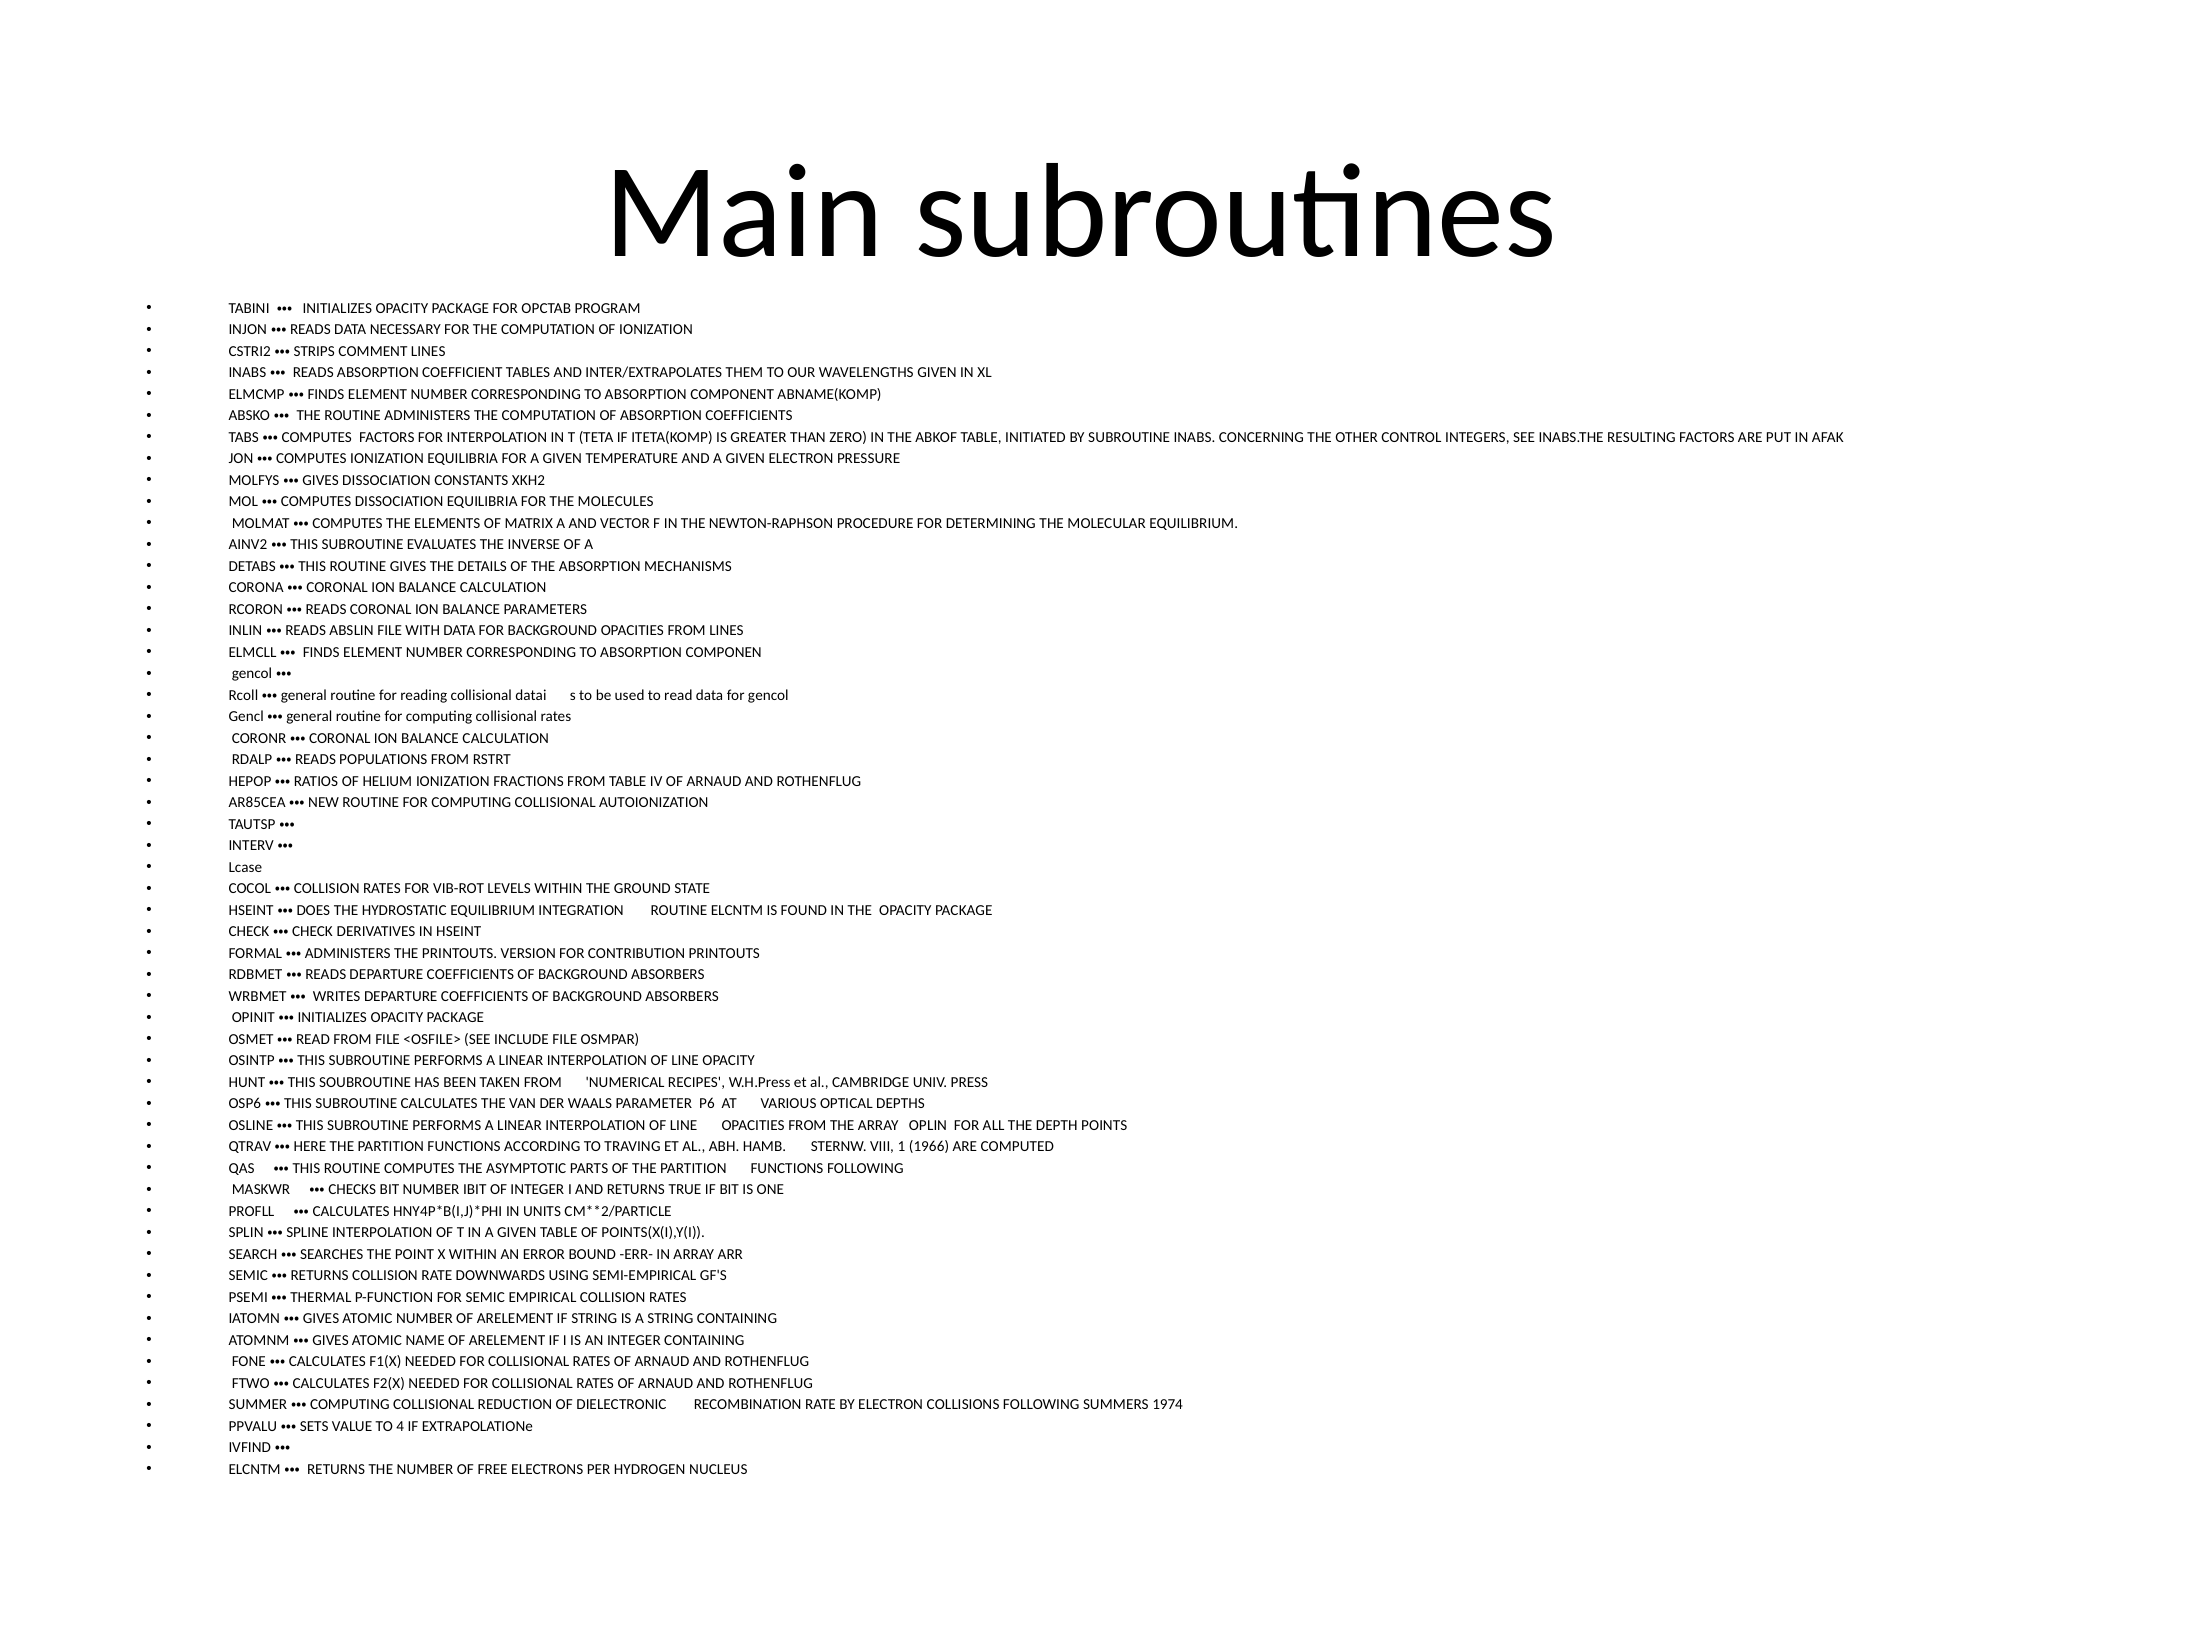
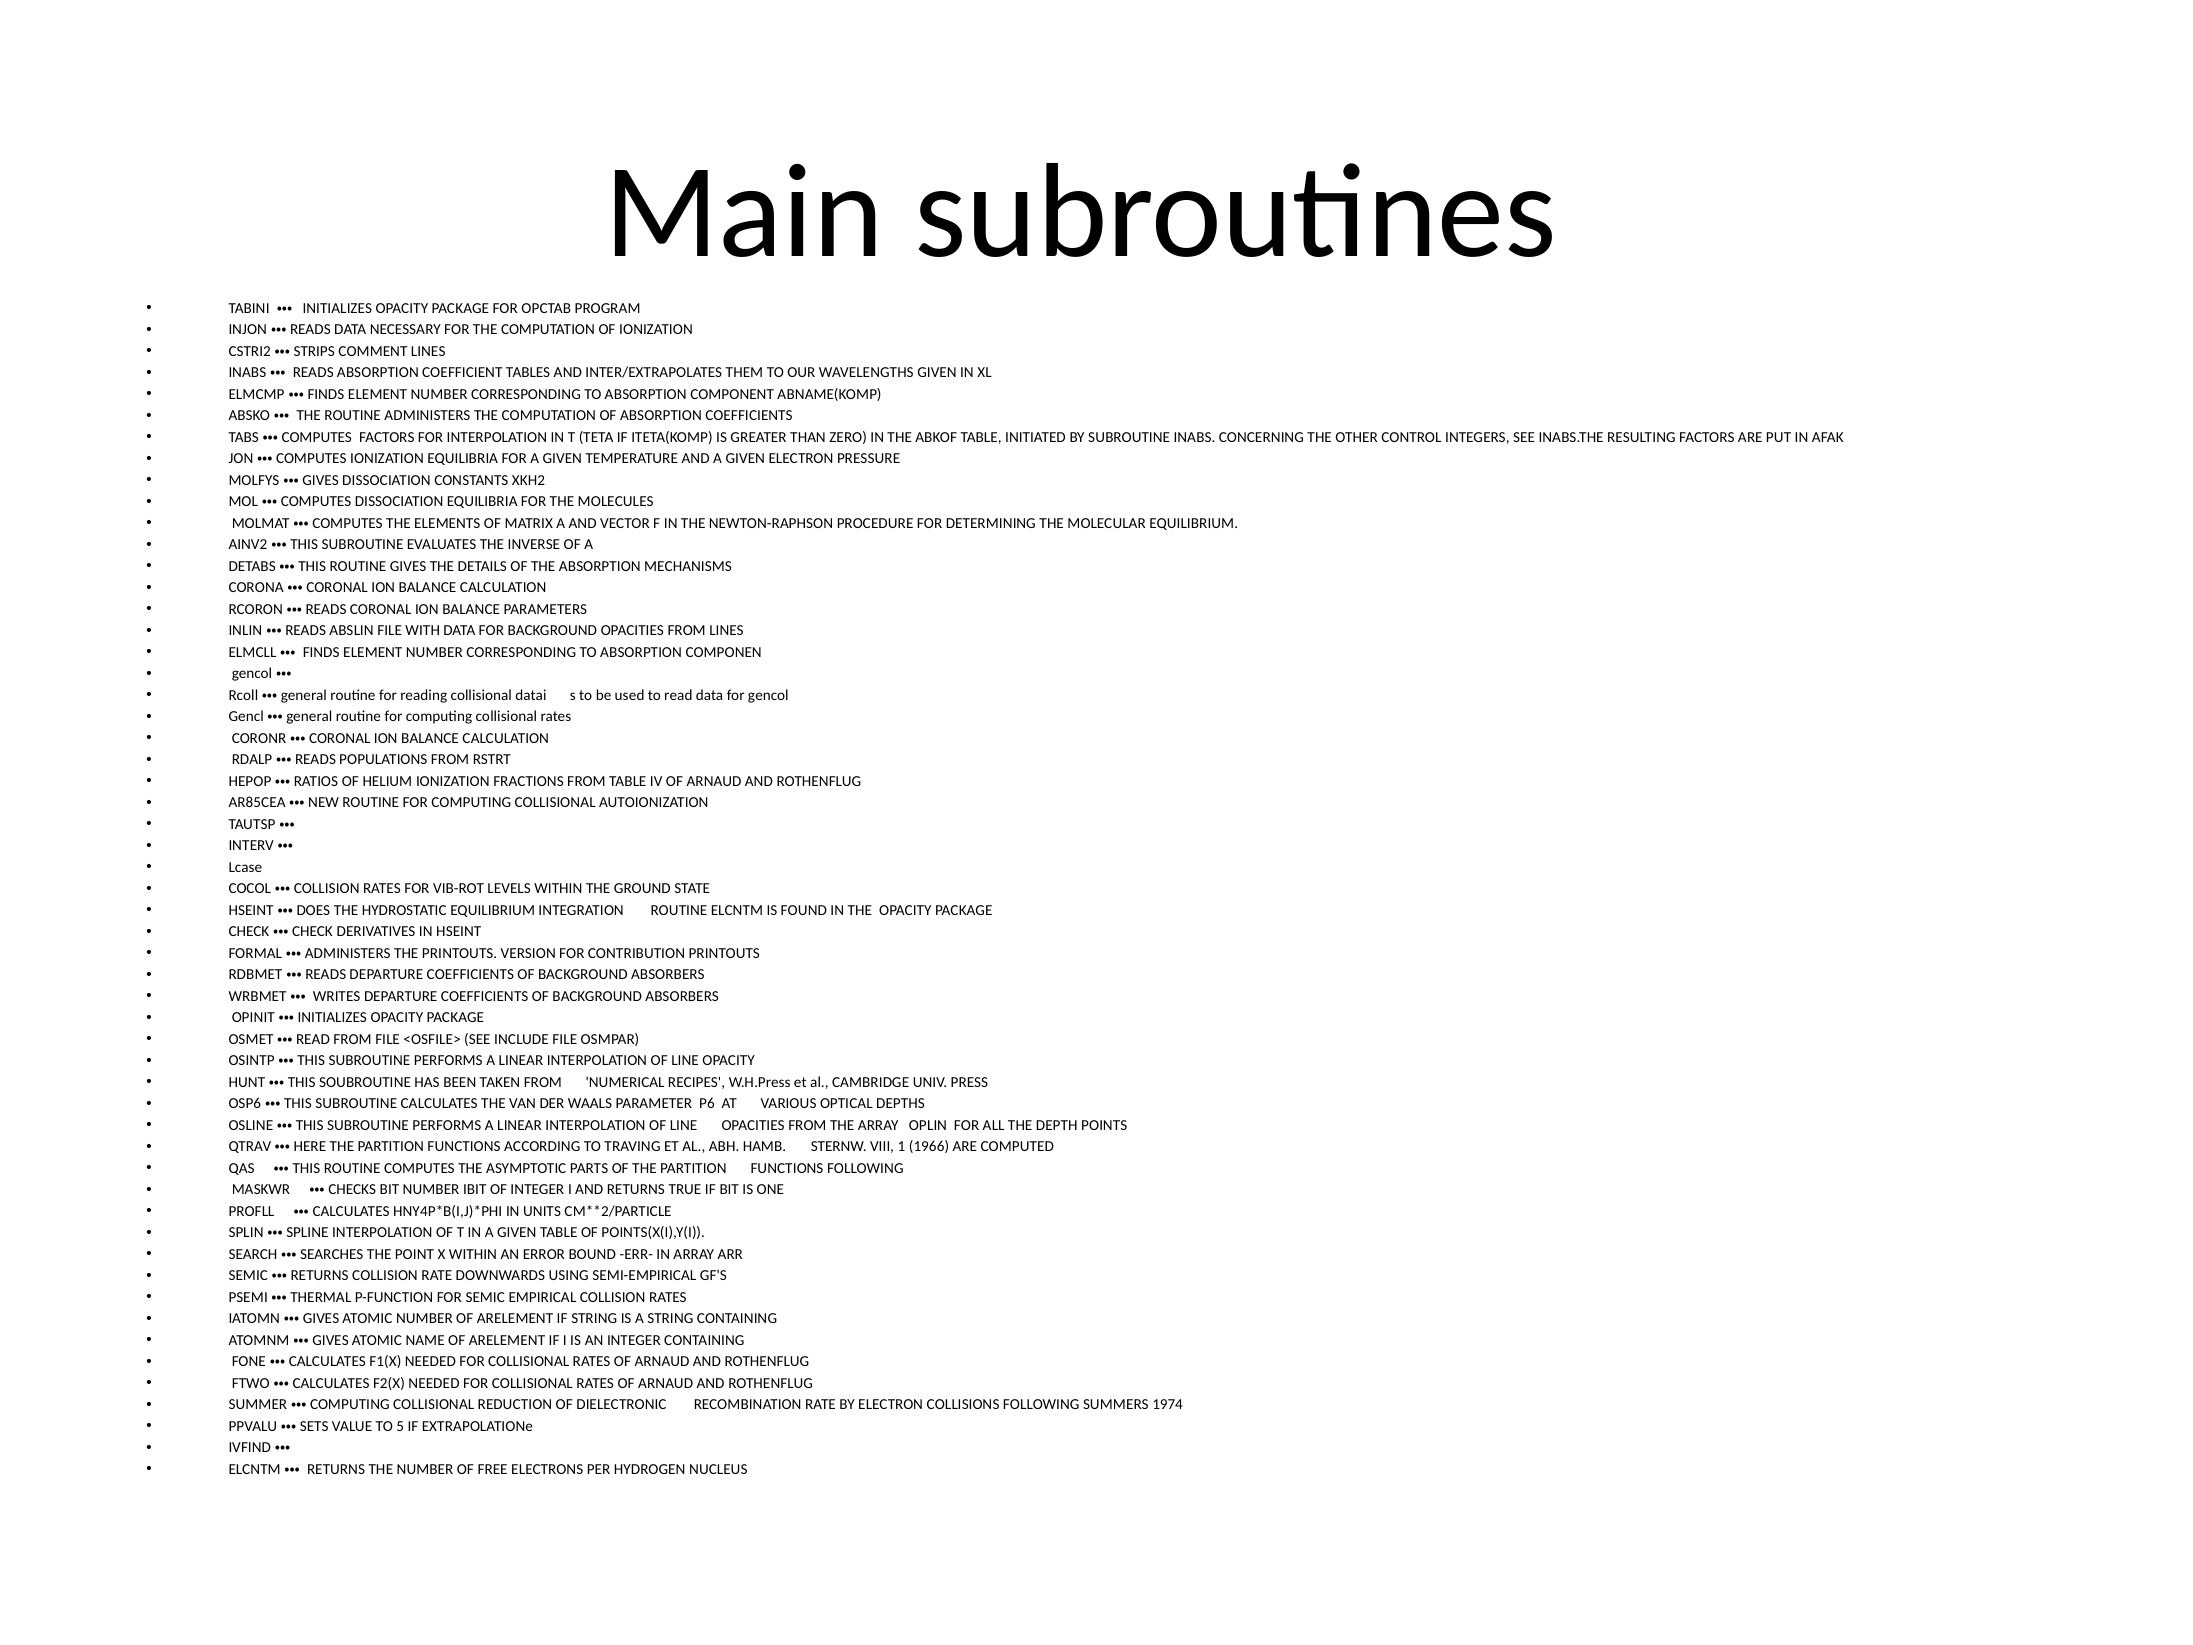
4: 4 -> 5 (400, 1426)
